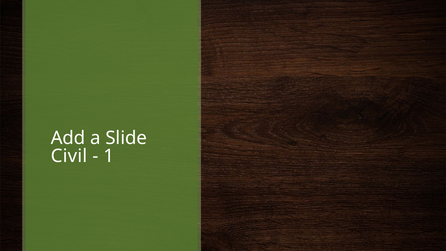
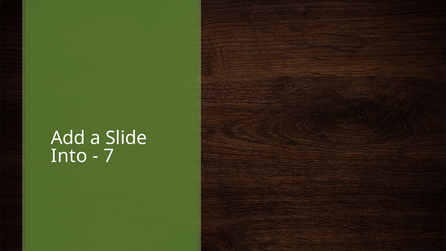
Civil: Civil -> Into (69, 156)
1: 1 -> 7 (109, 156)
